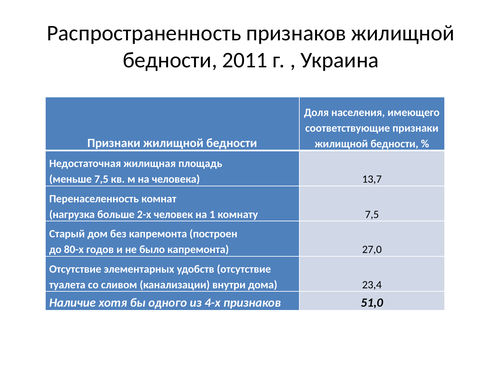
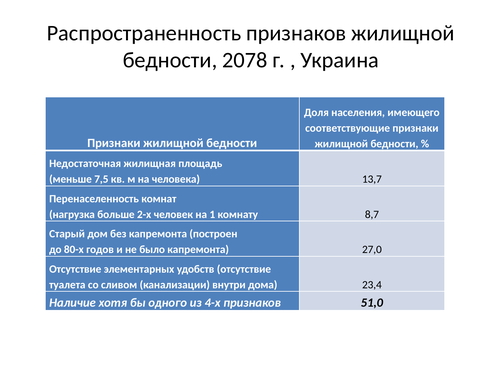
2011: 2011 -> 2078 (245, 60)
комнату 7,5: 7,5 -> 8,7 (372, 215)
